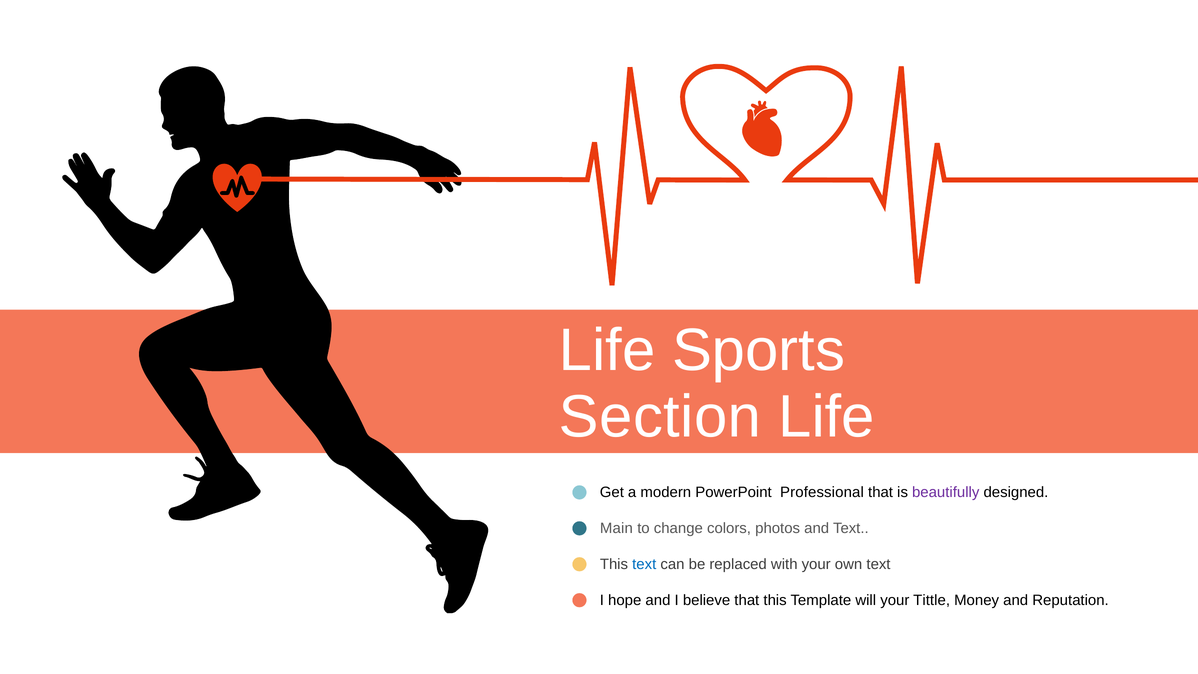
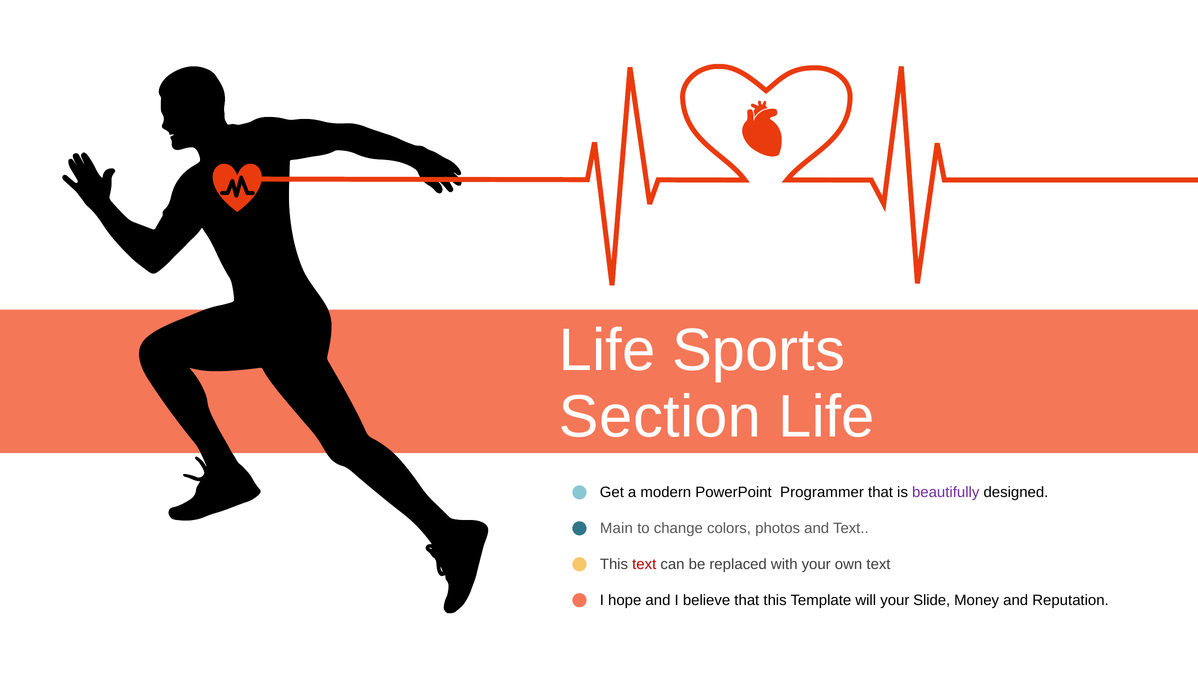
Professional: Professional -> Programmer (822, 492)
text colour: blue -> red (644, 564)
Tittle: Tittle -> Slide (932, 600)
